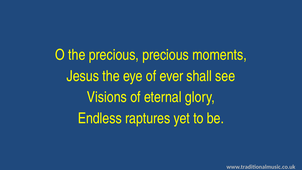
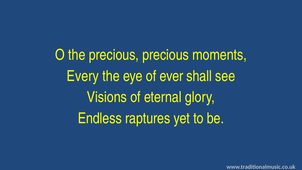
Jesus: Jesus -> Every (83, 76)
